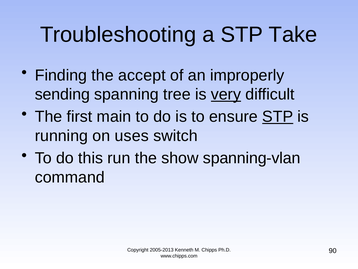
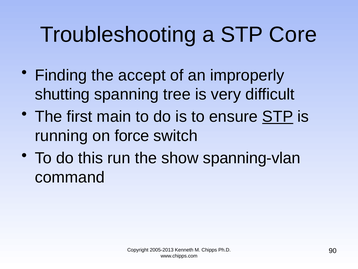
Take: Take -> Core (293, 35)
sending: sending -> shutting (62, 94)
very underline: present -> none (226, 94)
uses: uses -> force (132, 136)
